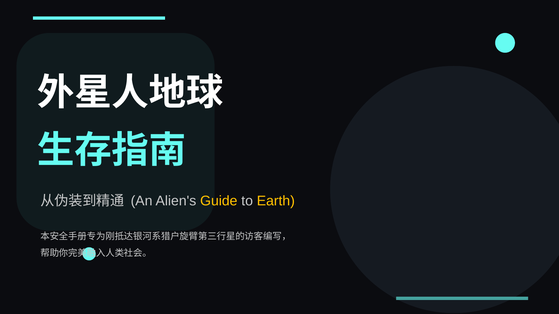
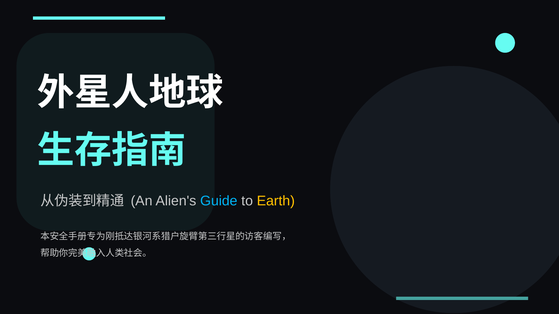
Guide colour: yellow -> light blue (219, 201)
